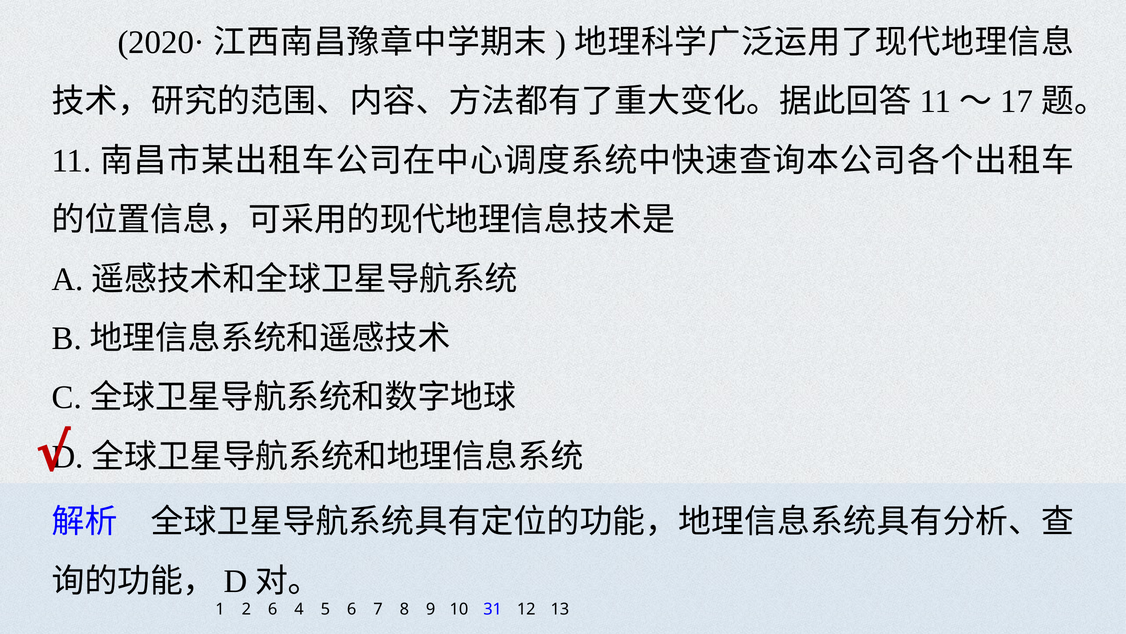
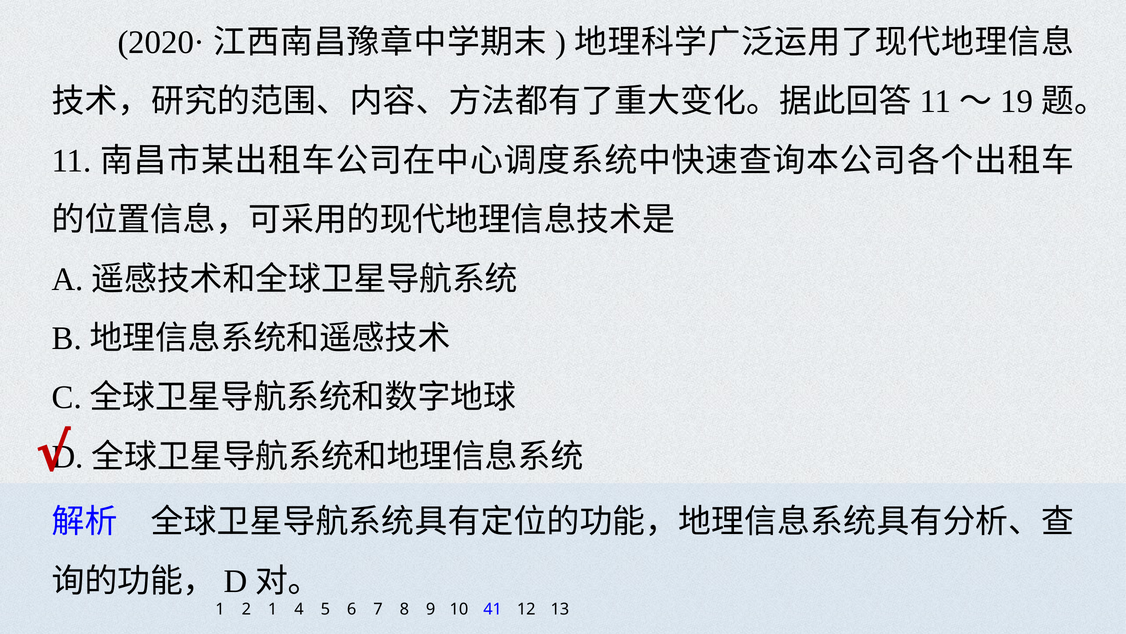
17: 17 -> 19 (1017, 101)
2 6: 6 -> 1 (273, 609)
31: 31 -> 41 (493, 609)
